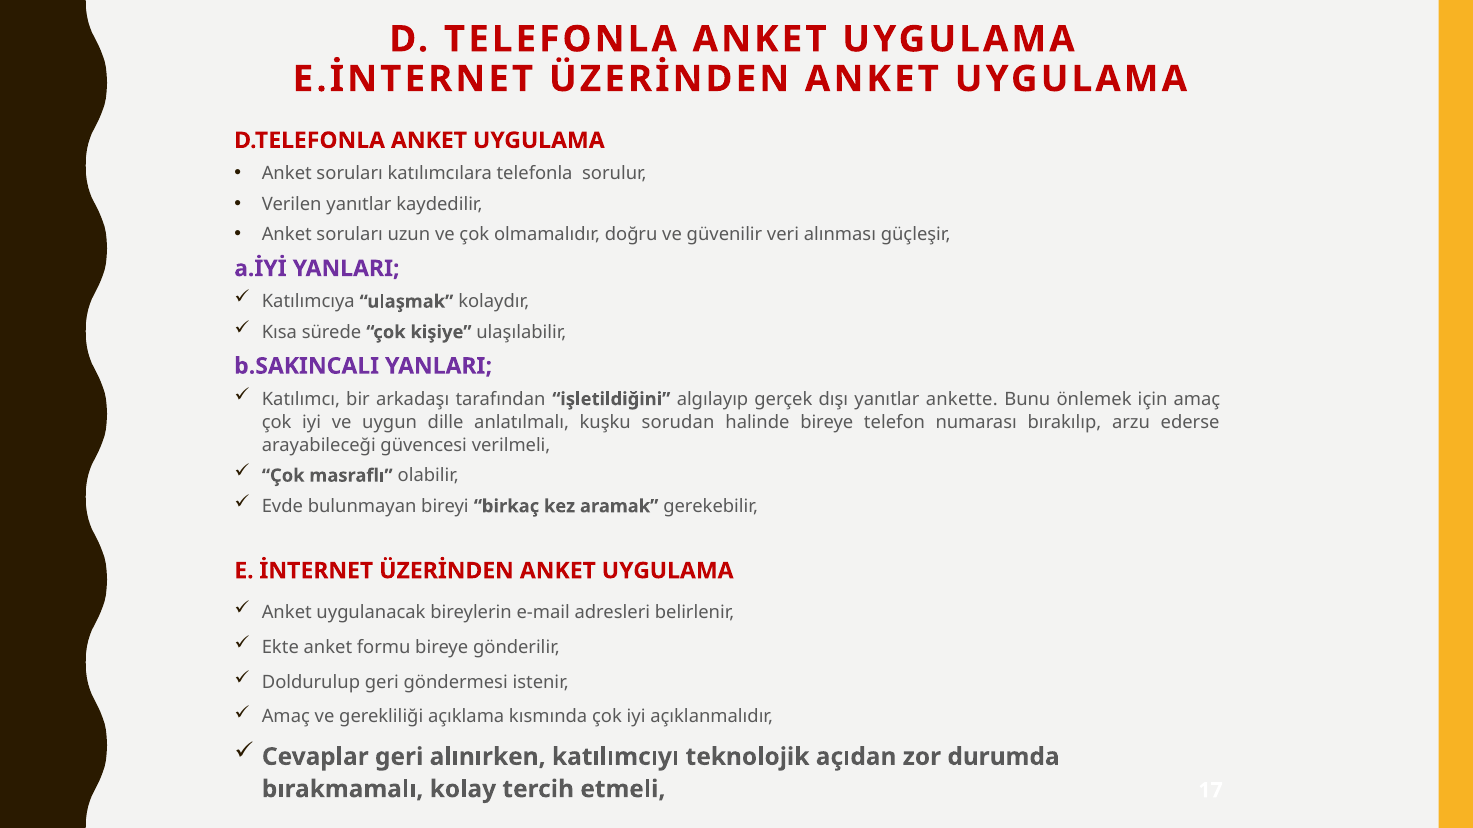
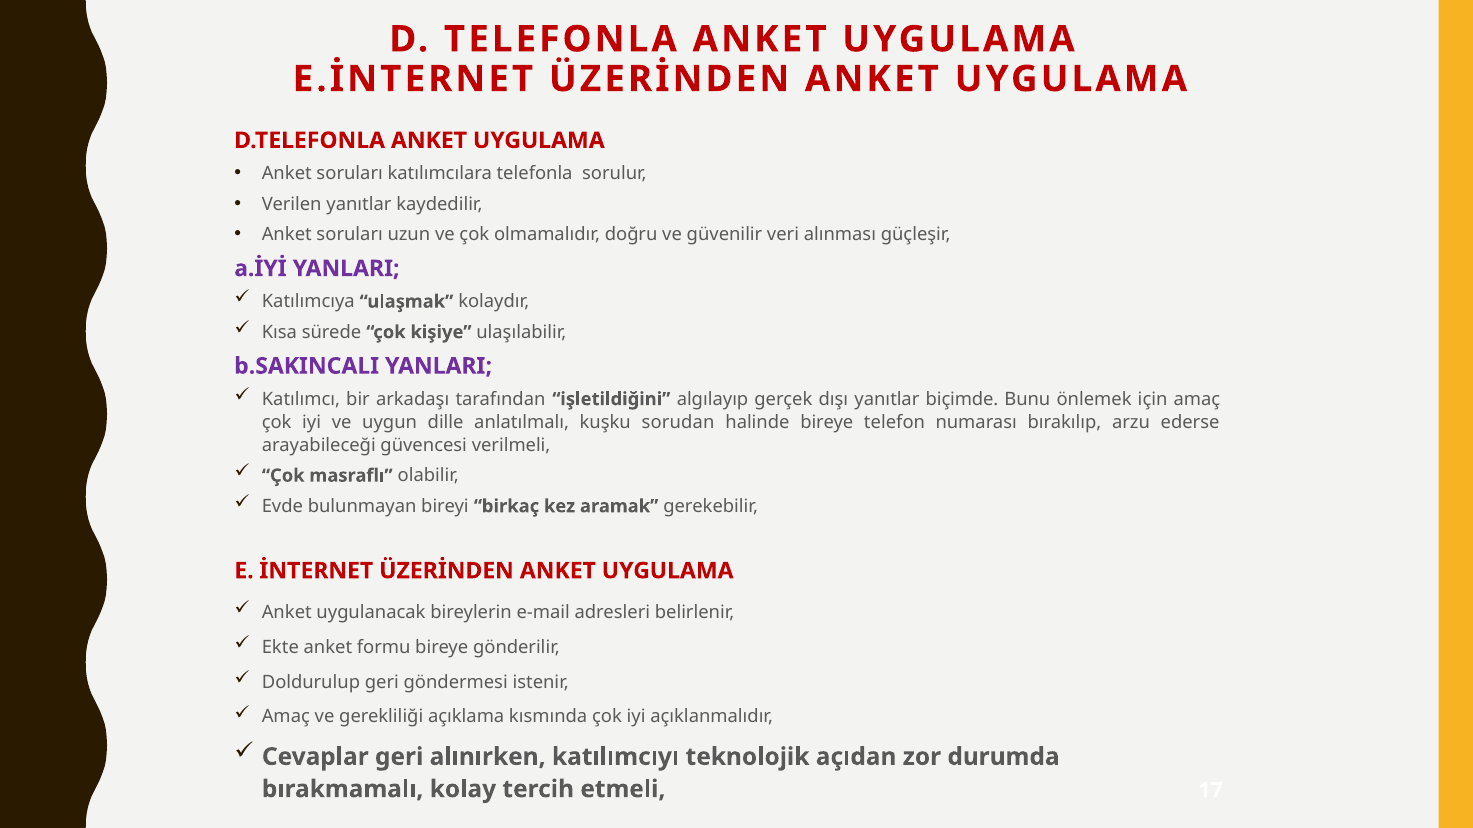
ankette: ankette -> biçimde (962, 399)
